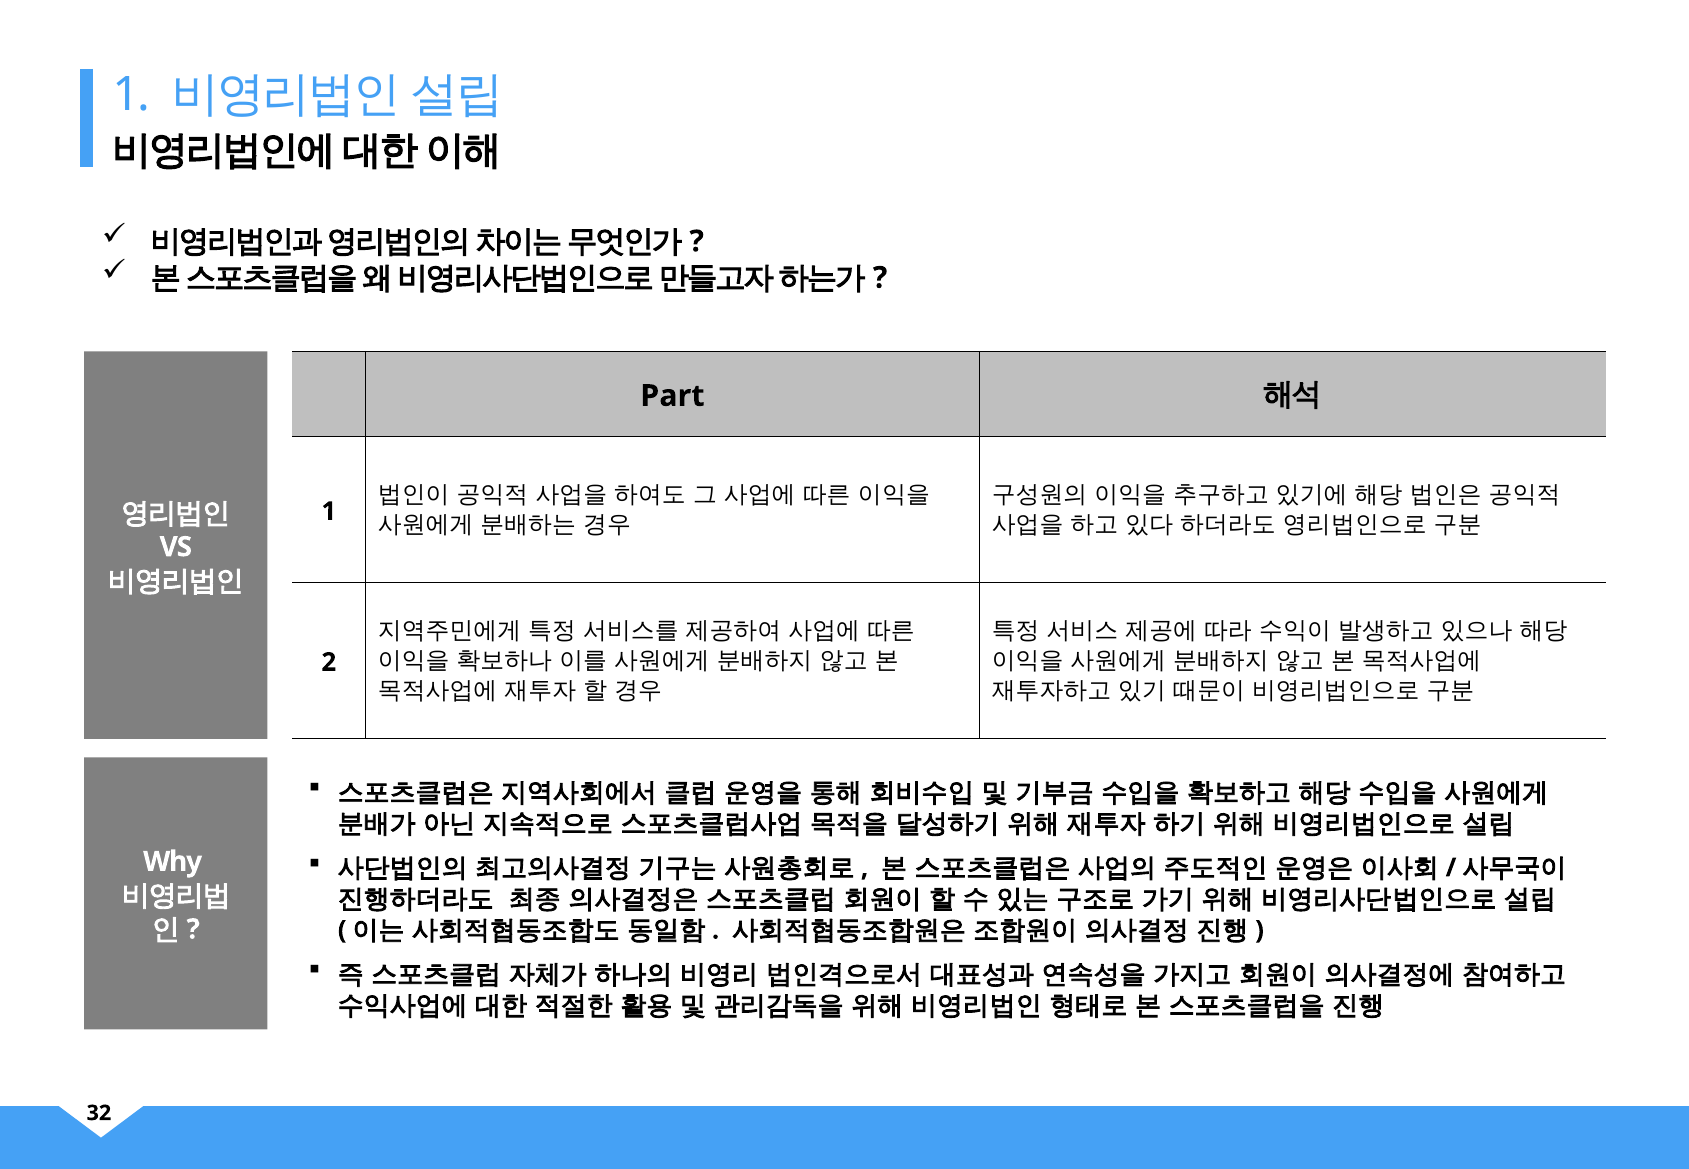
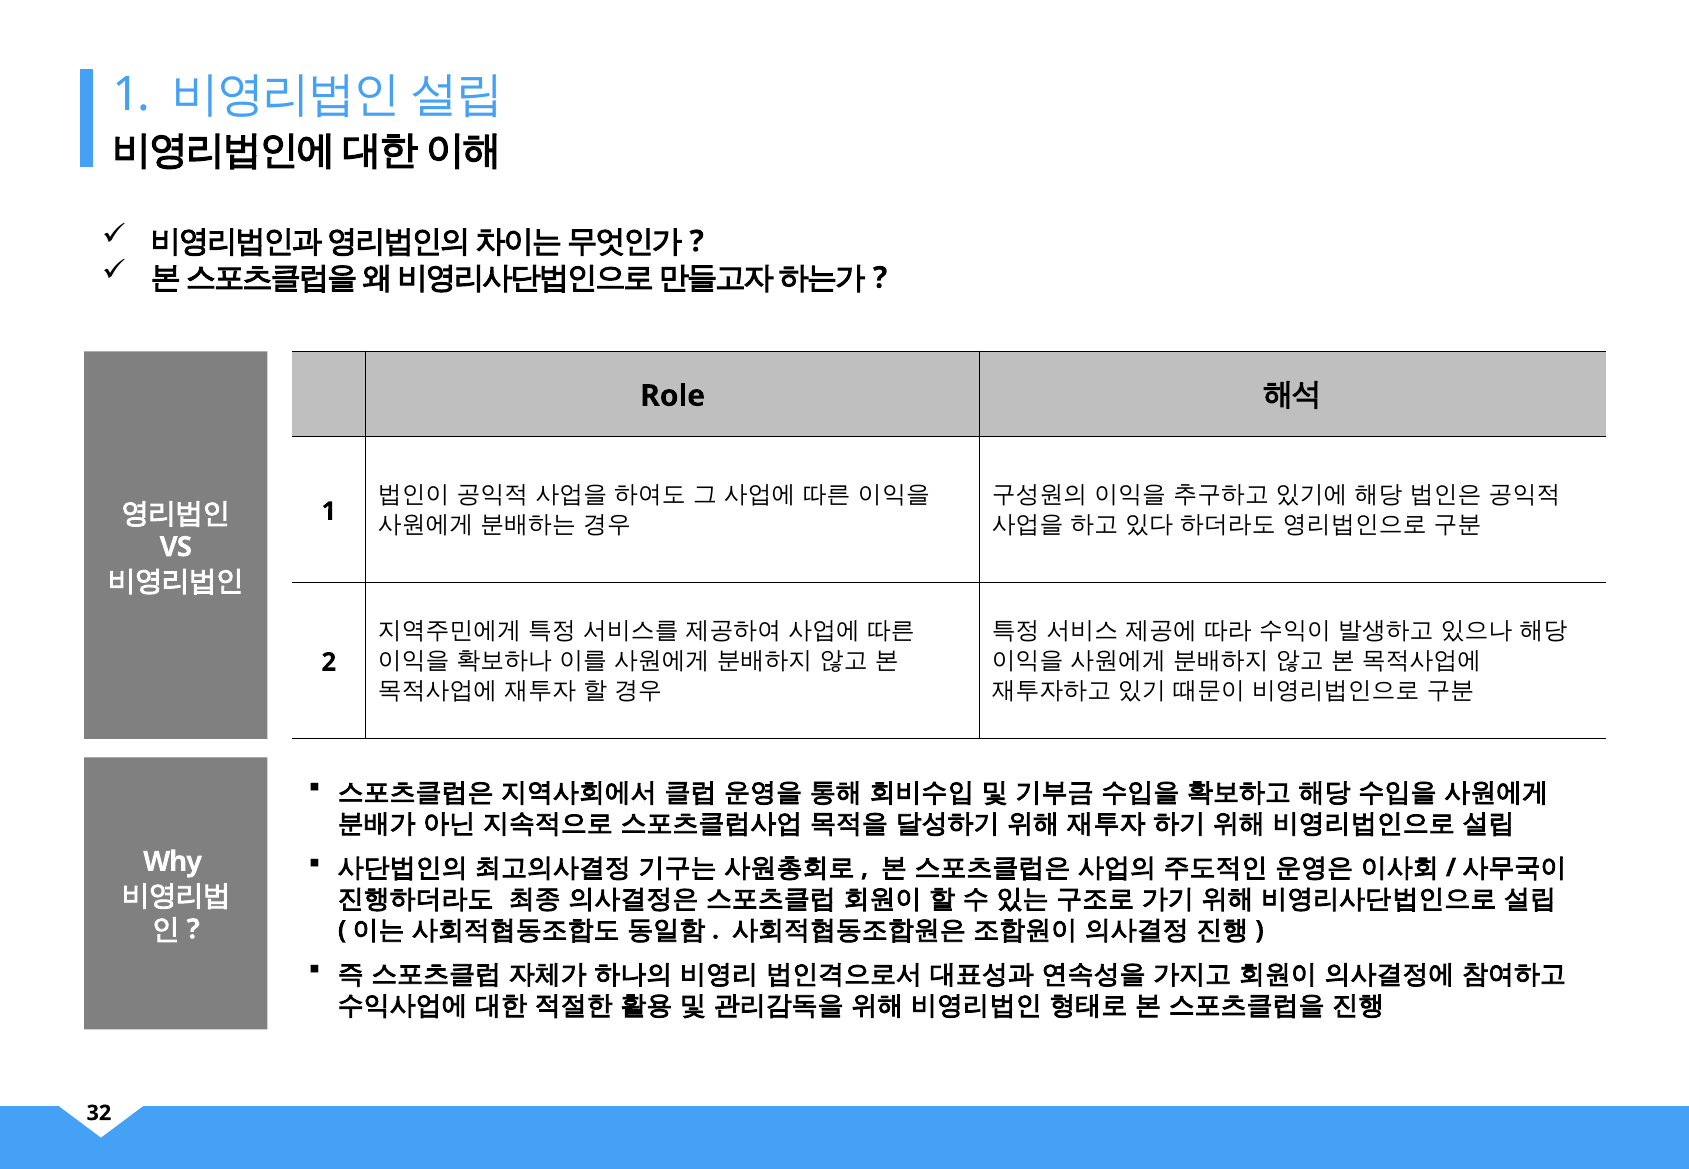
Part: Part -> Role (673, 396)
